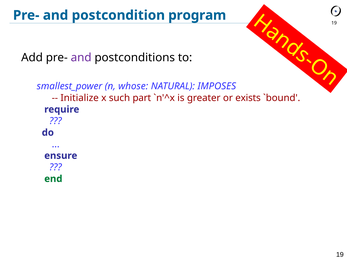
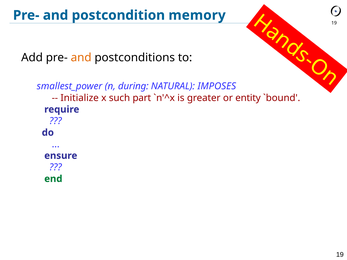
program: program -> memory (197, 15)
and colour: purple -> orange (81, 58)
whose: whose -> during (133, 86)
exists: exists -> entity (248, 98)
